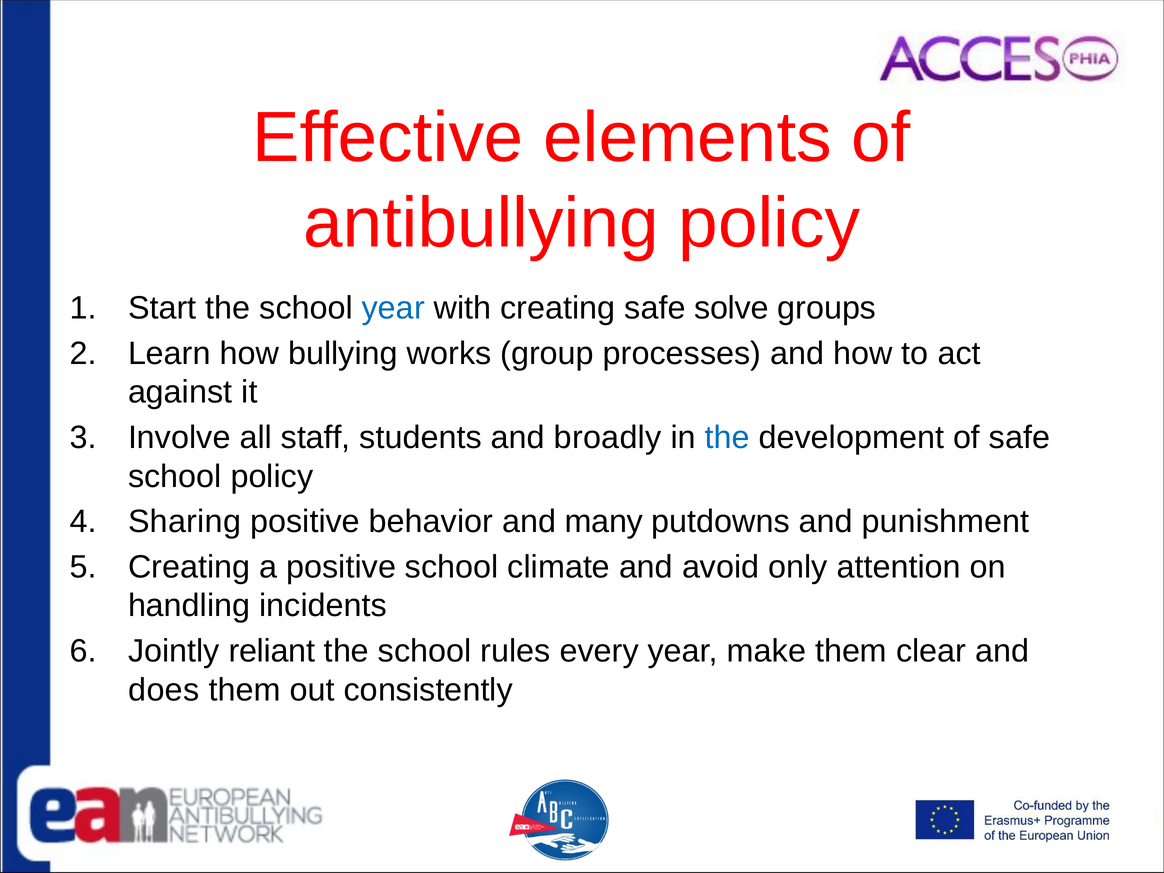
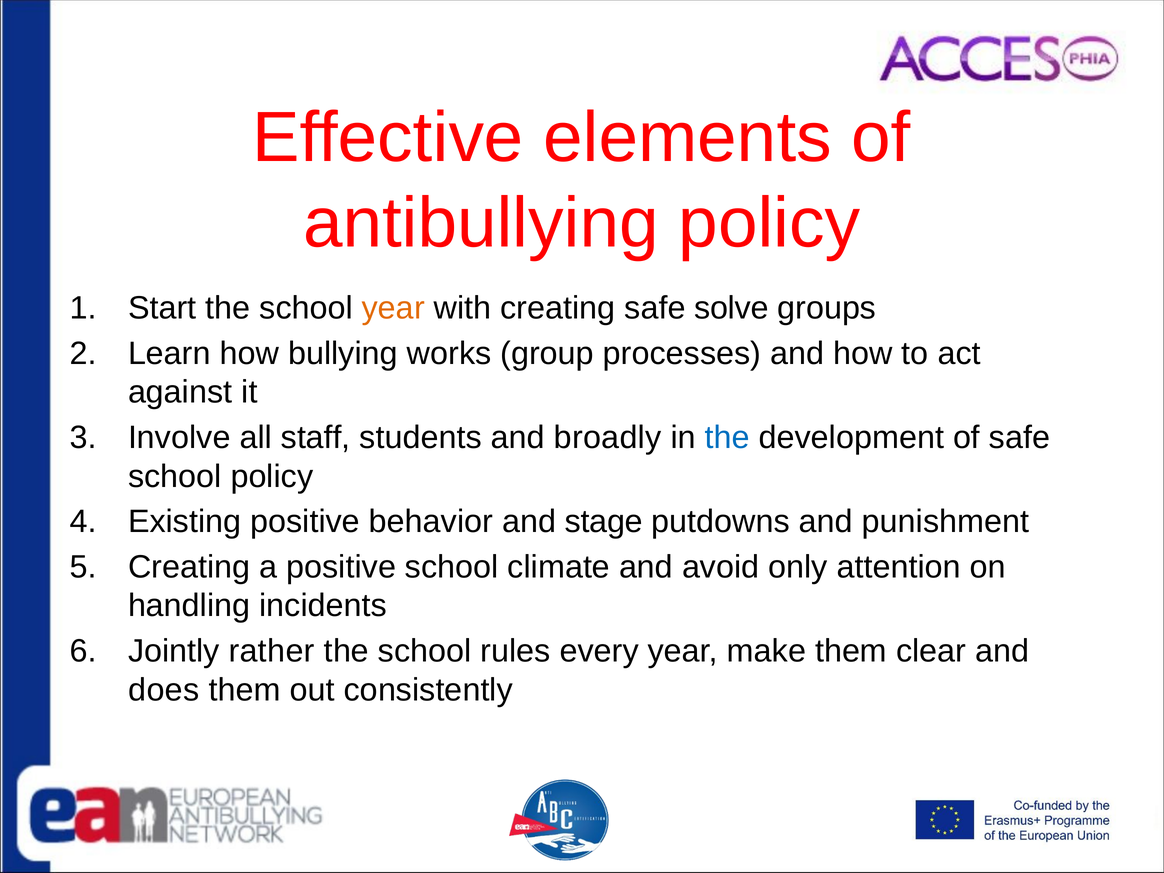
year colour: blue -> orange (393, 308)
Sharing: Sharing -> Existing (185, 522)
many: many -> stage (604, 522)
reliant: reliant -> rather (272, 651)
